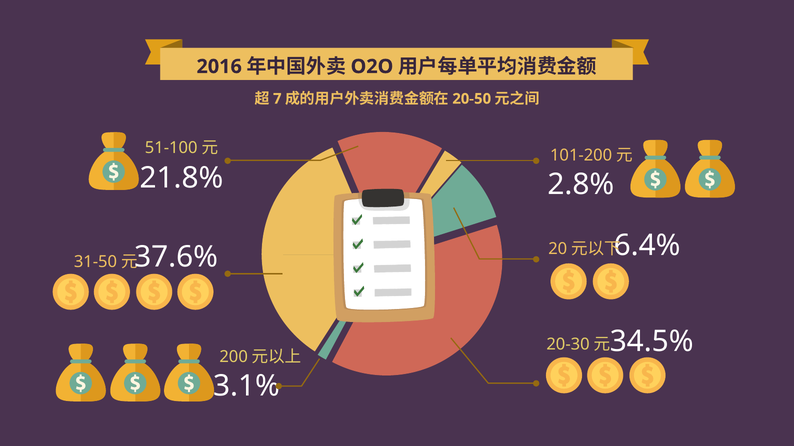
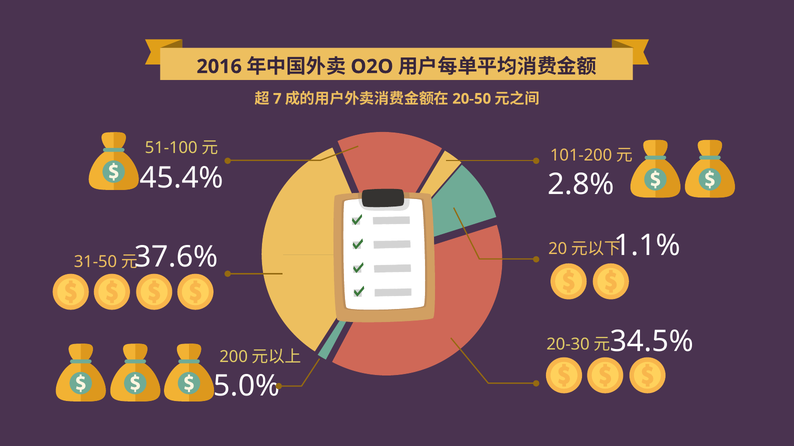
21.8%: 21.8% -> 45.4% (181, 178)
6.4%: 6.4% -> 1.1% (647, 246)
3.1%: 3.1% -> 5.0% (246, 386)
